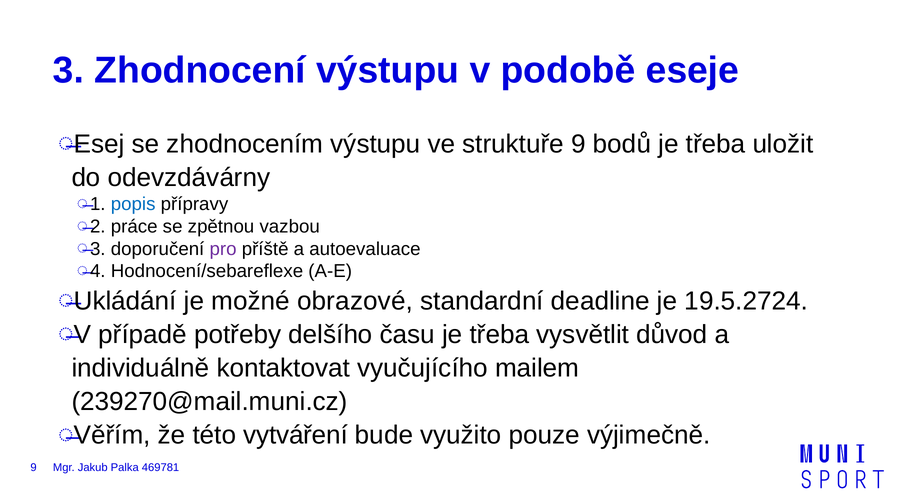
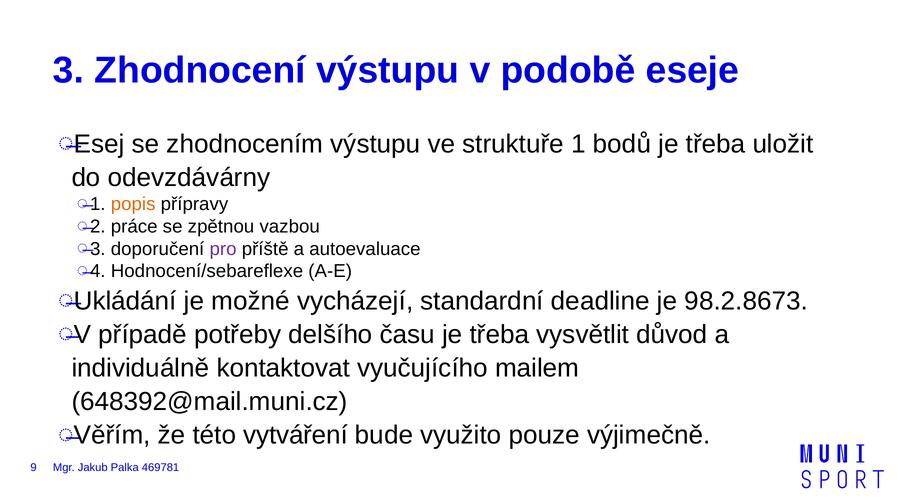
struktuře 9: 9 -> 1 (578, 144)
popis colour: blue -> orange (133, 204)
obrazové: obrazové -> vycházejí (355, 301)
19.5.2724: 19.5.2724 -> 98.2.8673 (746, 301)
239270@mail.muni.cz: 239270@mail.muni.cz -> 648392@mail.muni.cz (210, 402)
